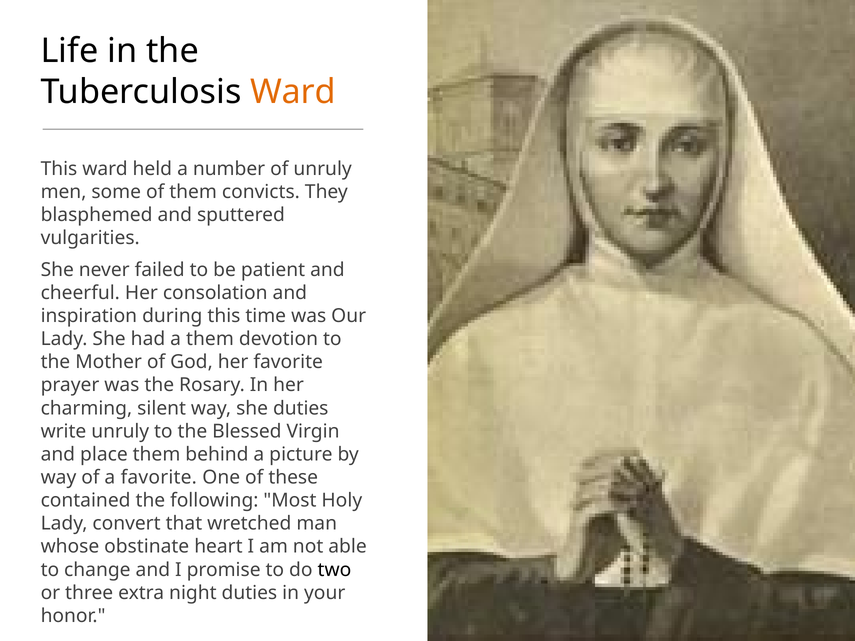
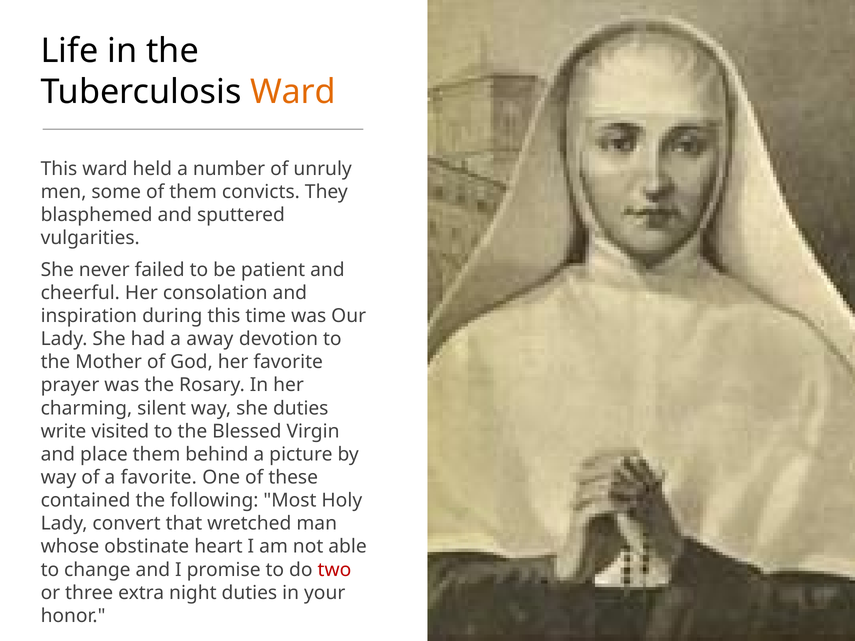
a them: them -> away (210, 339)
write unruly: unruly -> visited (120, 431)
two colour: black -> red (334, 570)
